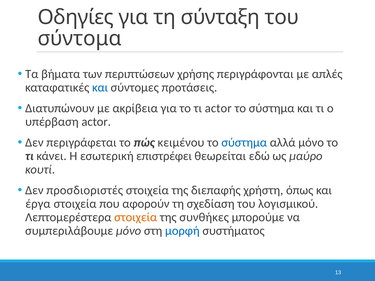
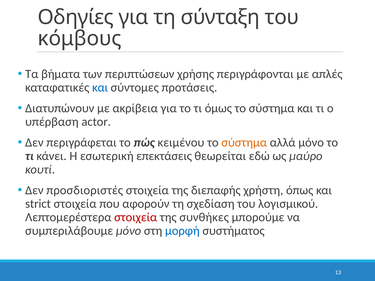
σύντομα: σύντομα -> κόμβους (80, 38)
τι actor: actor -> όμως (218, 108)
σύστημα colour: blue -> orange (244, 143)
επιστρέφει: επιστρέφει -> επεκτάσεις (164, 156)
έργα: έργα -> strict (38, 204)
στοιχεία colour: orange -> red (136, 218)
